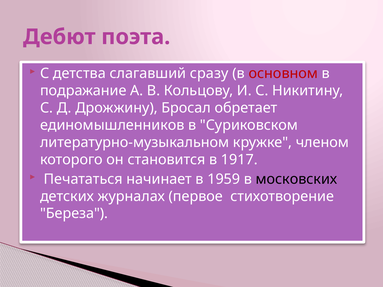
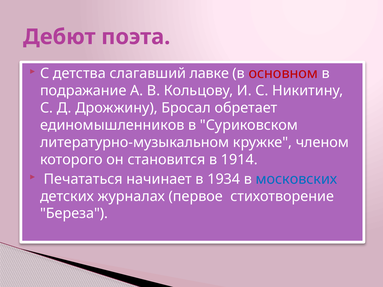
сразу: сразу -> лавке (209, 74)
1917: 1917 -> 1914 (239, 160)
1959: 1959 -> 1934 (224, 179)
московских colour: black -> blue (296, 179)
